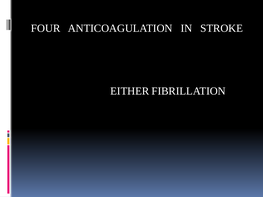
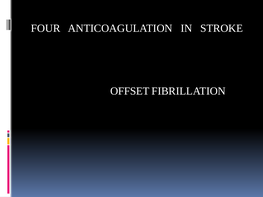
EITHER: EITHER -> OFFSET (130, 91)
